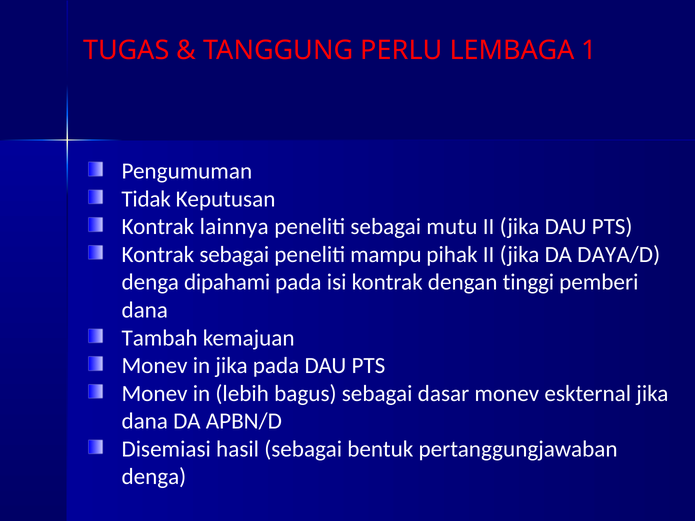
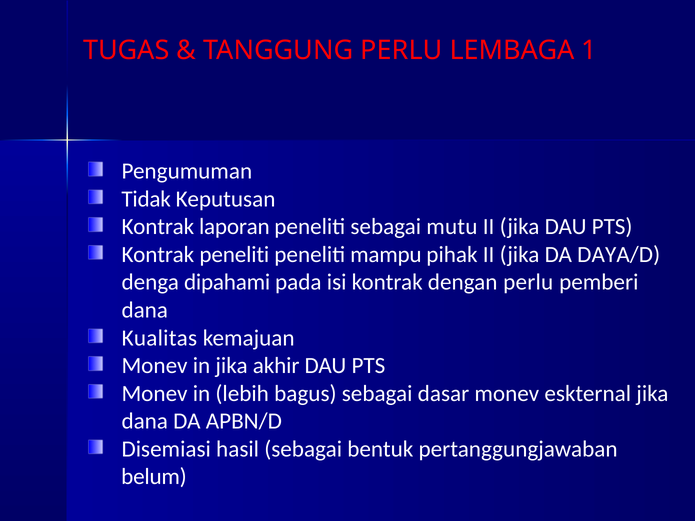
lainnya: lainnya -> laporan (234, 227)
Kontrak sebagai: sebagai -> peneliti (234, 255)
dengan tinggi: tinggi -> perlu (528, 282)
Tambah: Tambah -> Kualitas (159, 338)
jika pada: pada -> akhir (276, 366)
denga: denga -> belum (154, 477)
